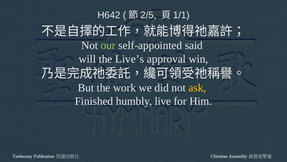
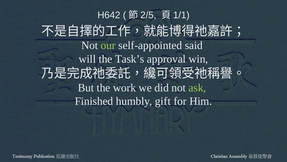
Live’s: Live’s -> Task’s (130, 59)
ask colour: yellow -> light green (197, 87)
live: live -> gift (163, 101)
